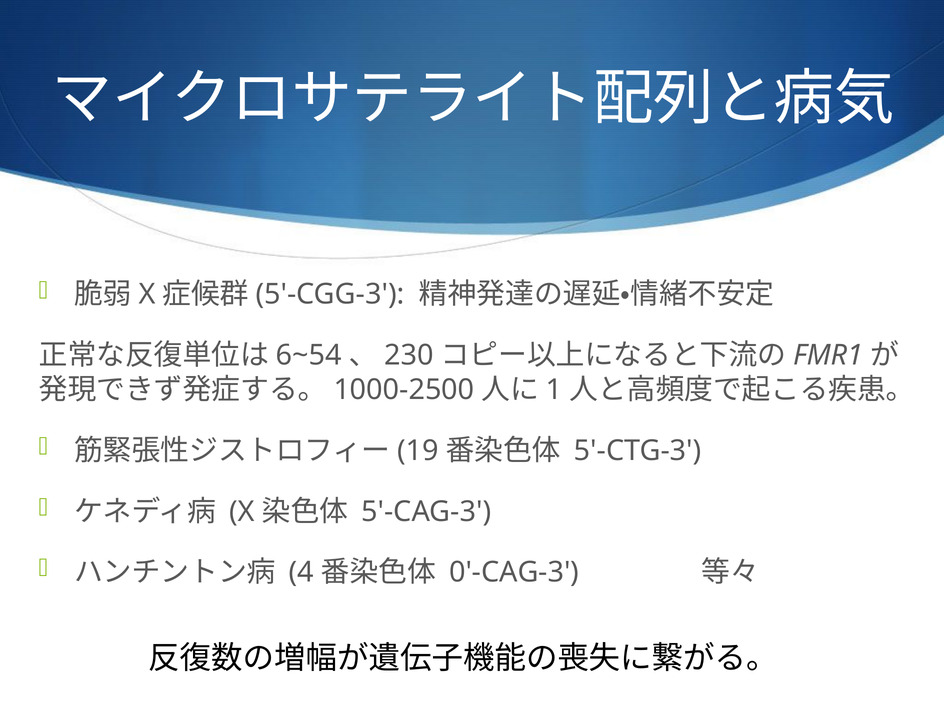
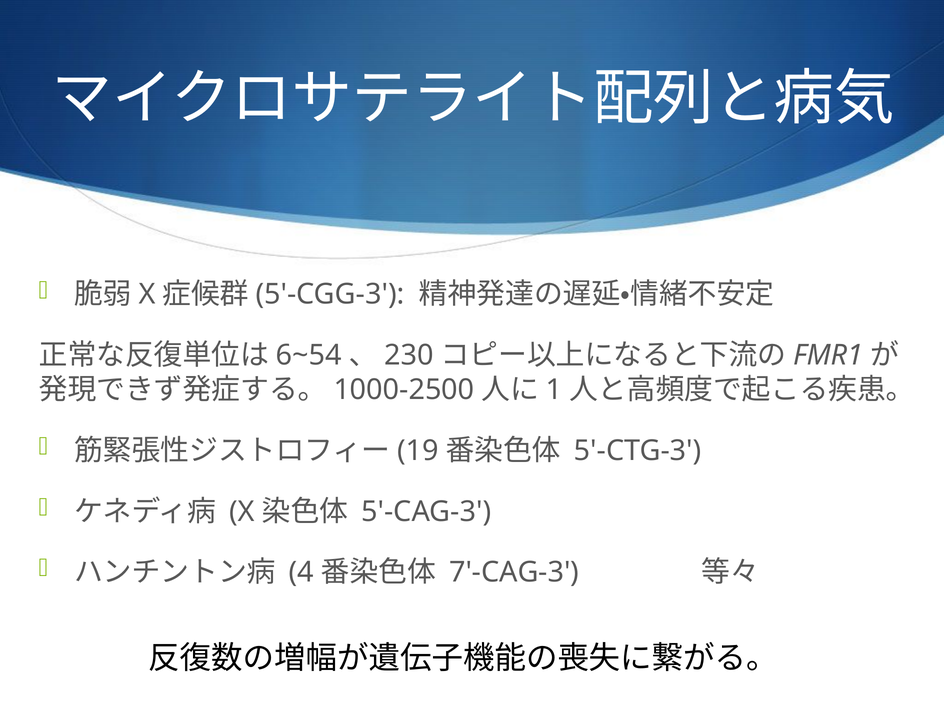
0'-CAG-3: 0'-CAG-3 -> 7'-CAG-3 (514, 572)
